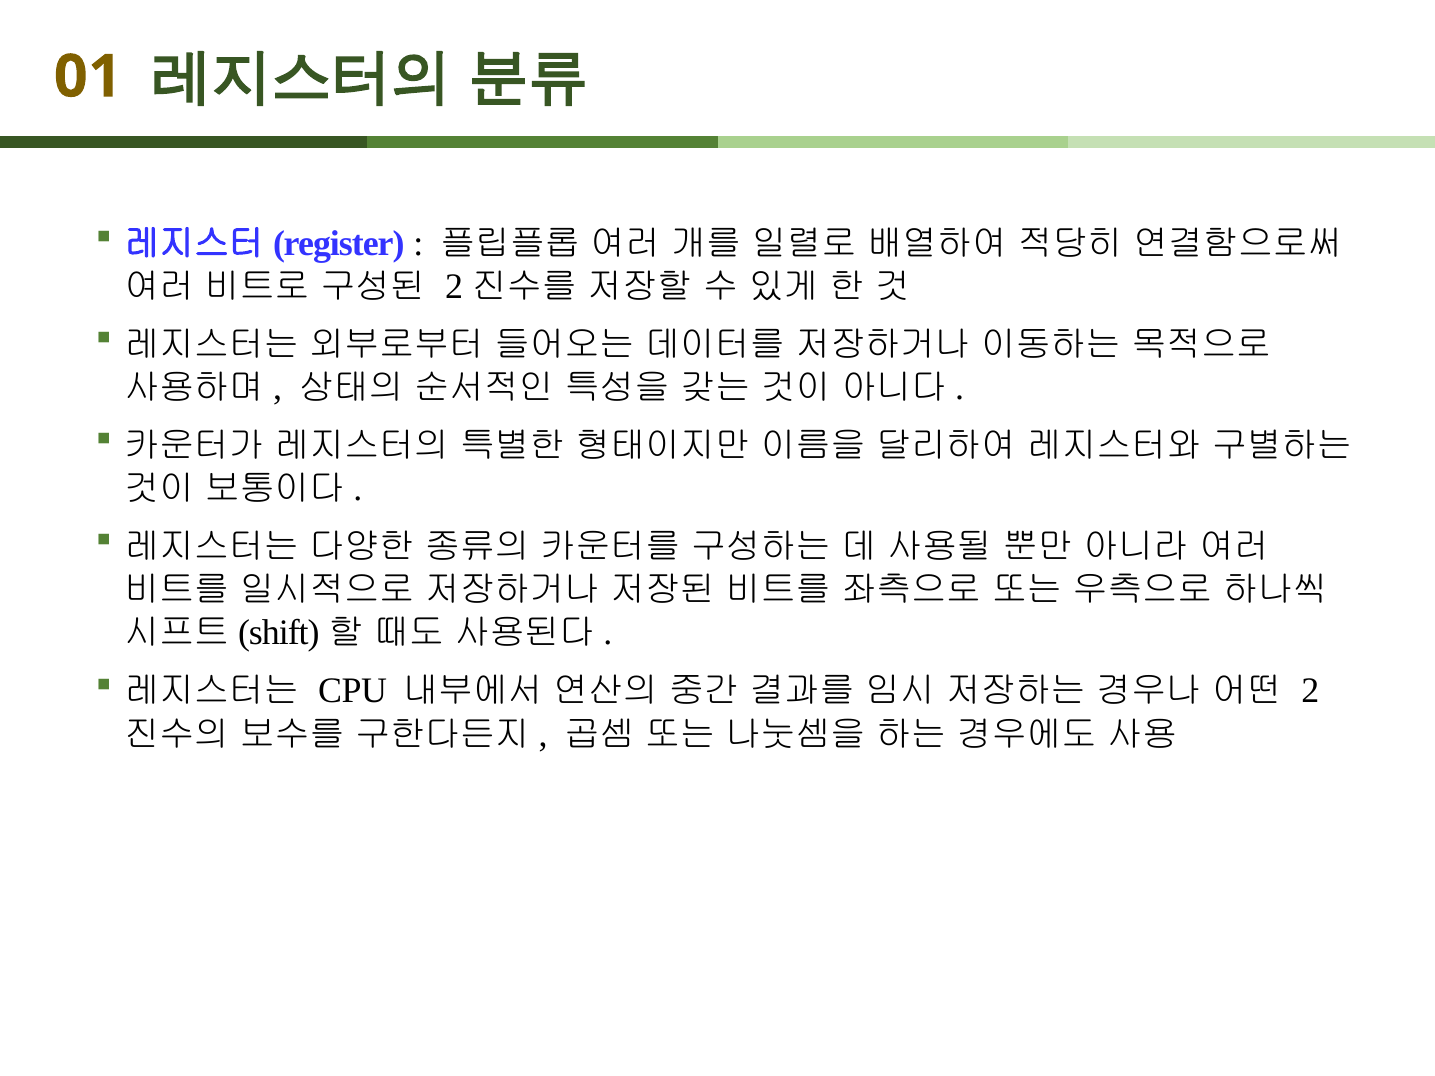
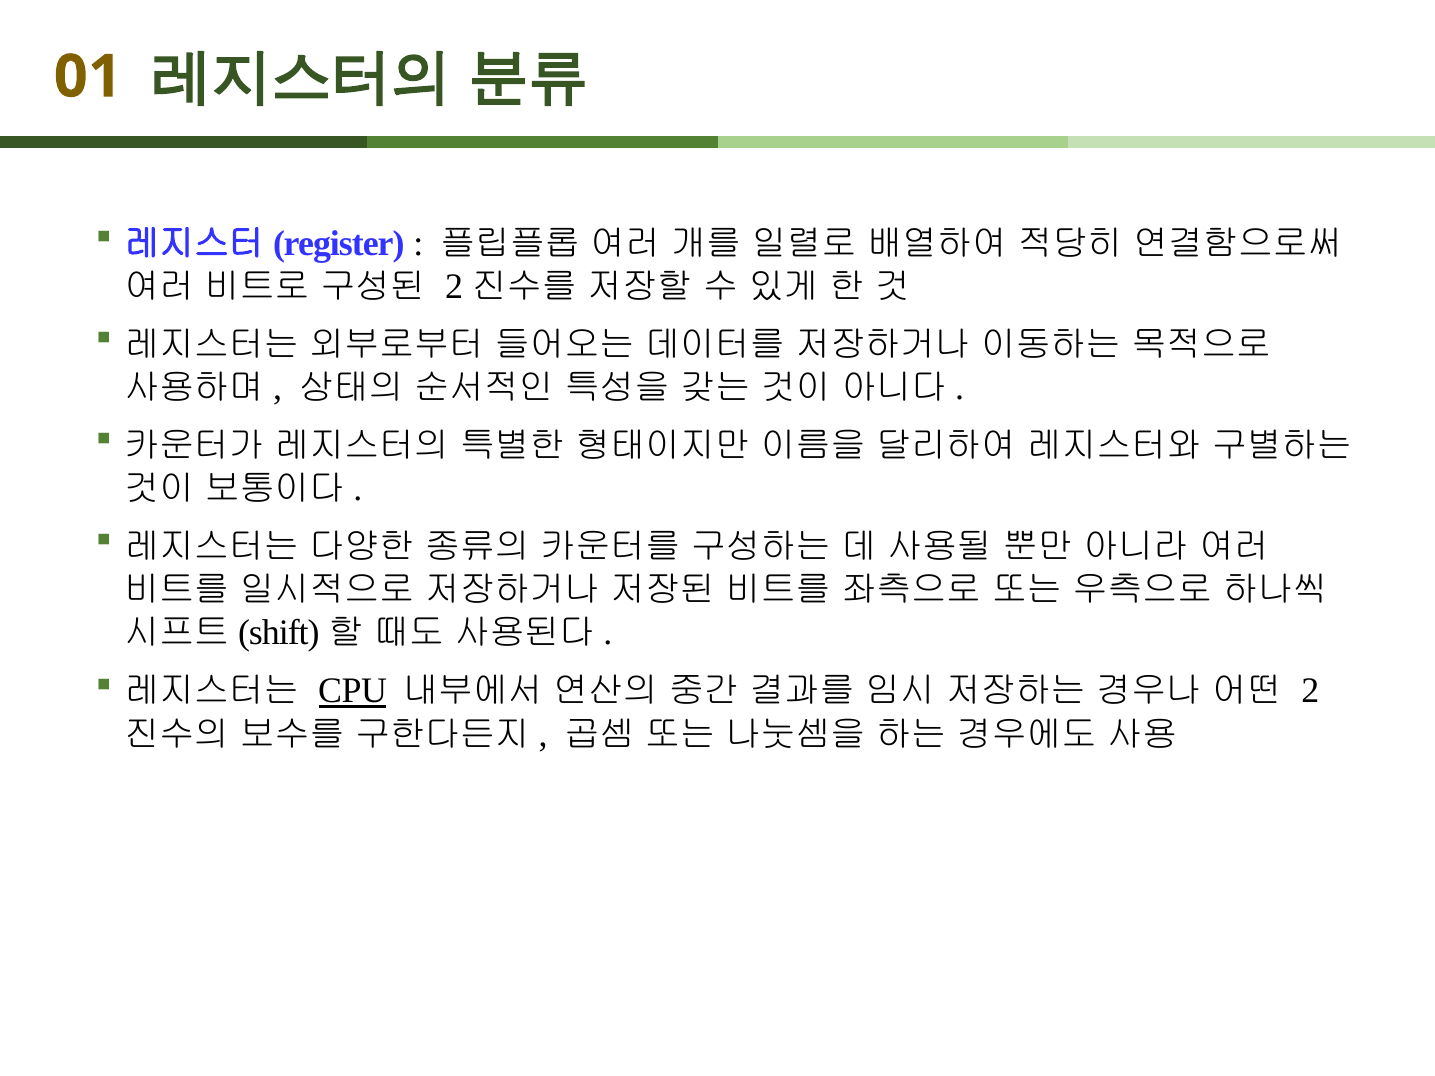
CPU underline: none -> present (353, 691)
